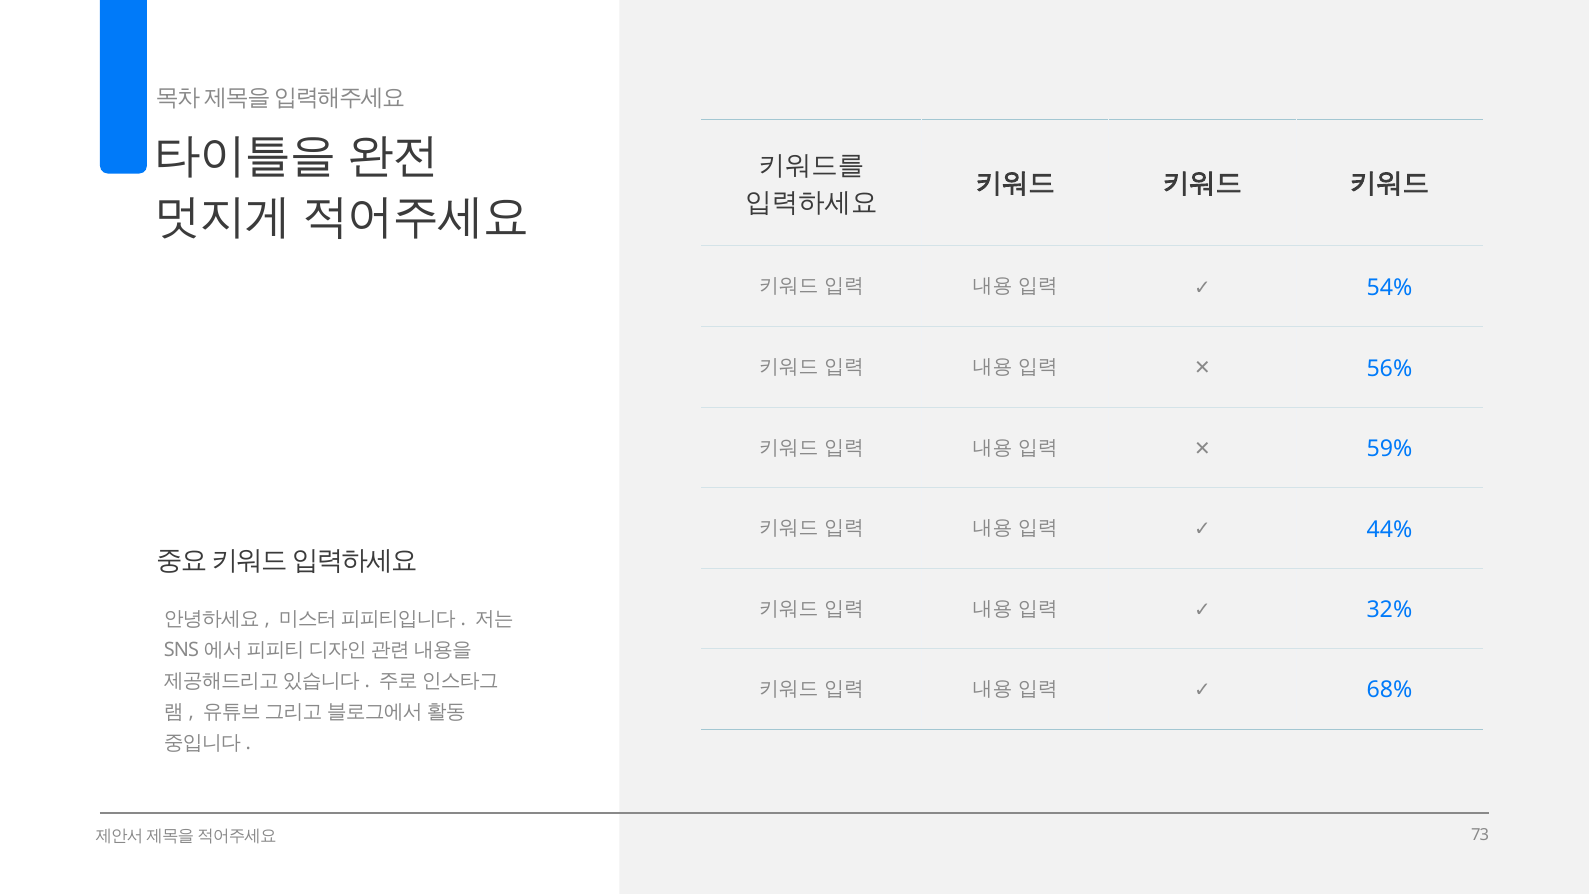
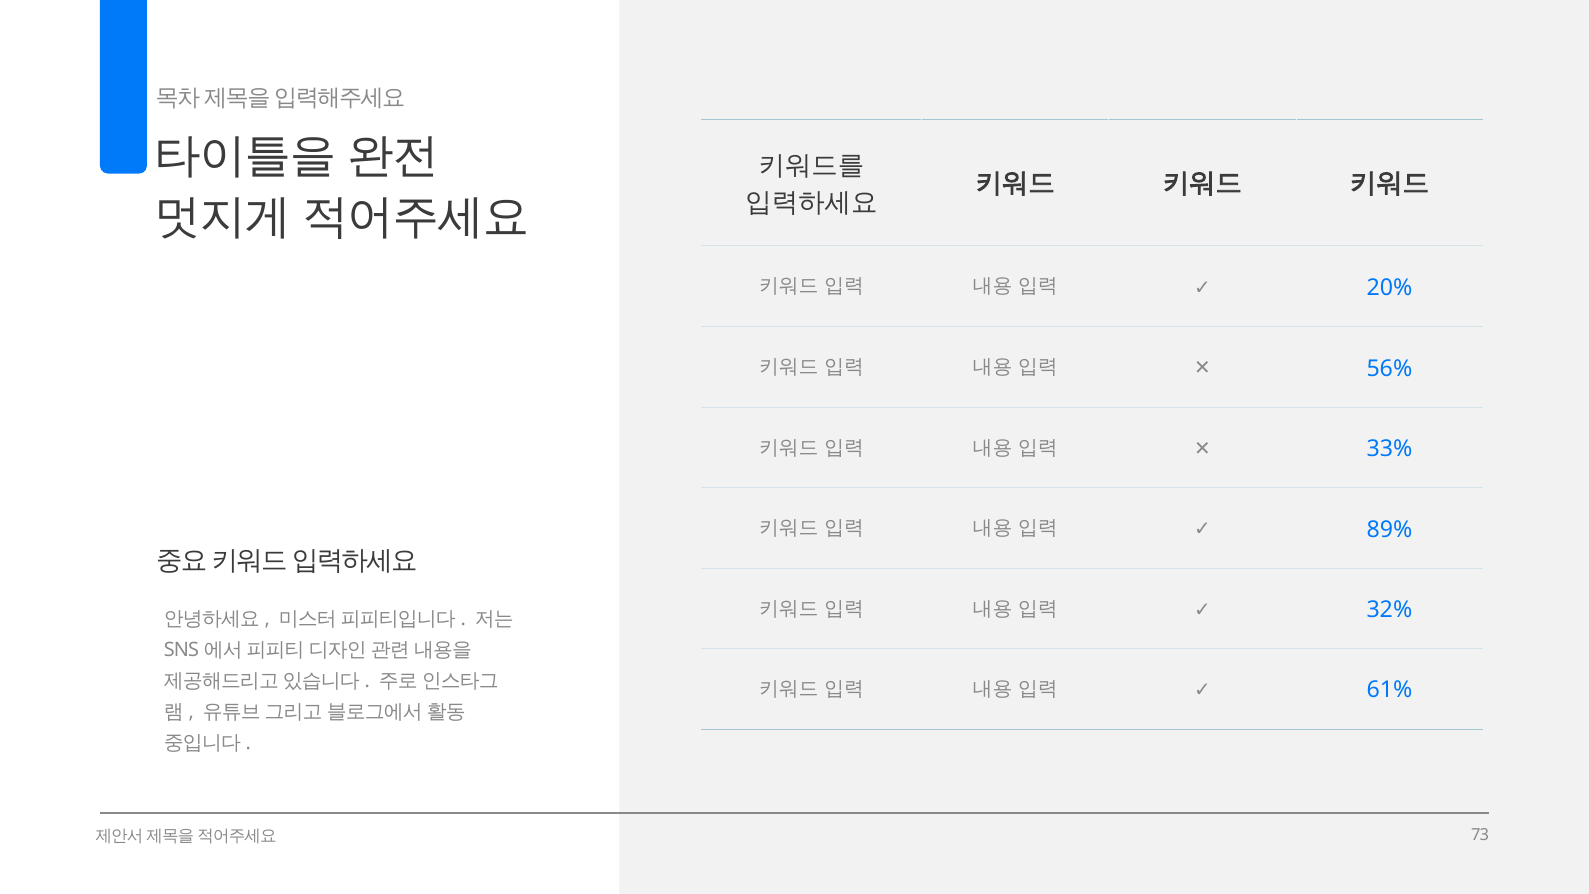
54%: 54% -> 20% (1390, 288)
59%: 59% -> 33% (1390, 449)
44%: 44% -> 89% (1390, 529)
68%: 68% -> 61% (1390, 690)
